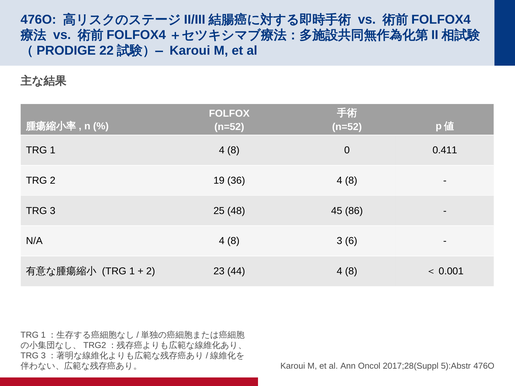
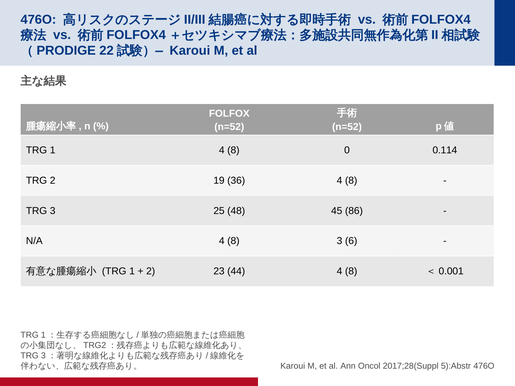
0.411: 0.411 -> 0.114 (445, 150)
